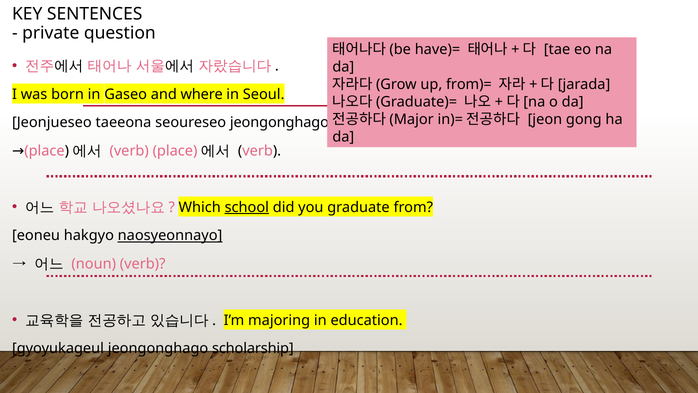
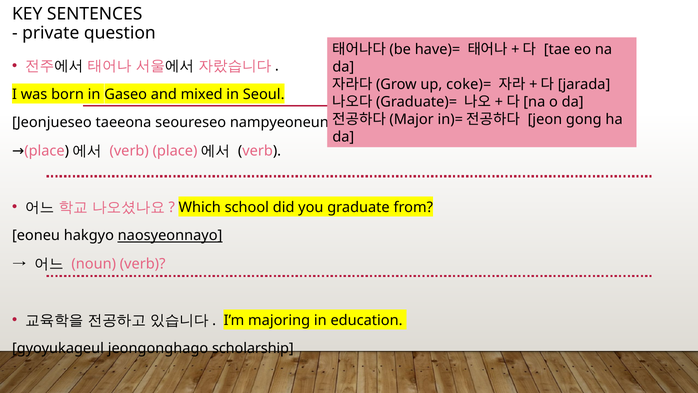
from)=: from)= -> coke)= (469, 84)
where: where -> mixed (202, 94)
seoureseo jeongonghago: jeongonghago -> nampyeoneun (282, 122)
school underline: present -> none (247, 207)
